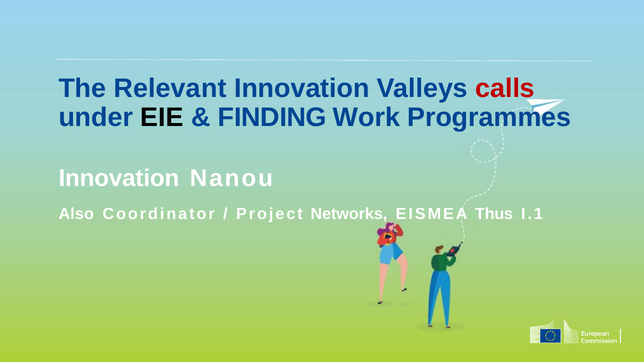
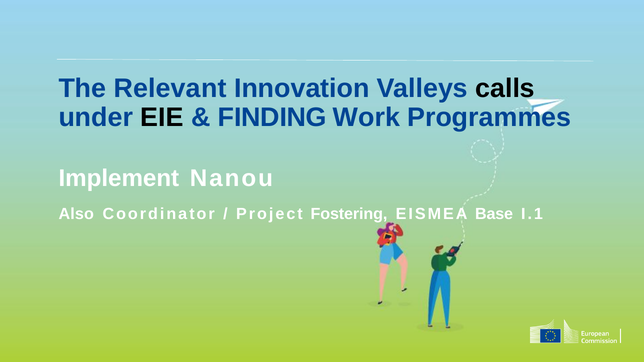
calls colour: red -> black (505, 88)
Innovation: Innovation -> Implement (119, 178)
Networks: Networks -> Fostering (349, 214)
Thus: Thus -> Base (494, 214)
